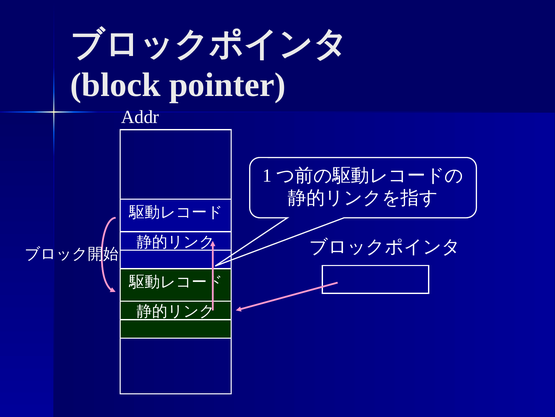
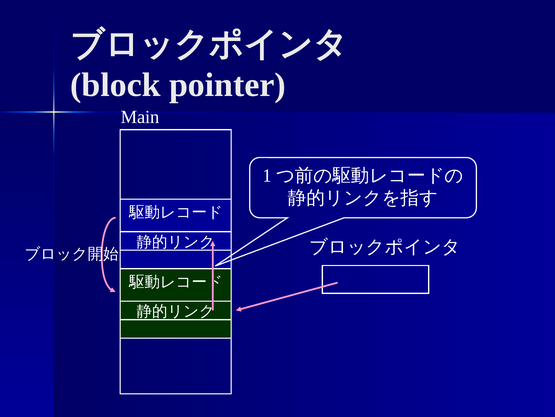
Addr: Addr -> Main (140, 117)
